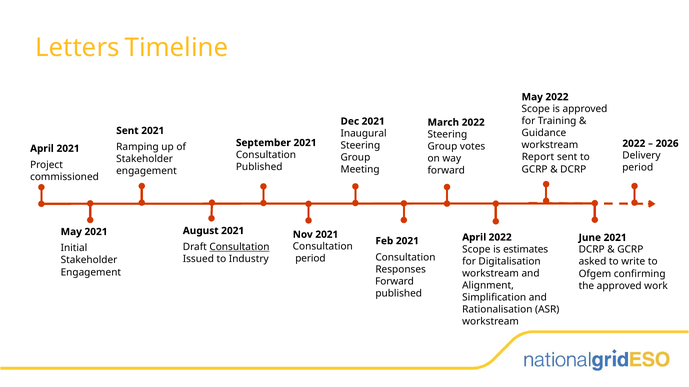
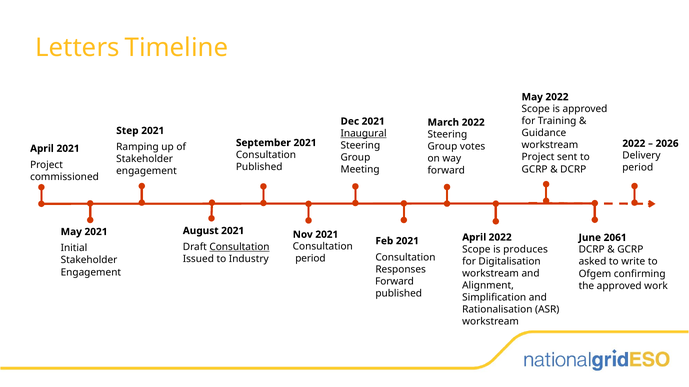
Sent: Sent -> Step (127, 131)
Inaugural underline: none -> present (364, 134)
Report: Report -> Project (538, 157)
June 2021: 2021 -> 2061 (615, 238)
estimates: estimates -> produces (526, 250)
